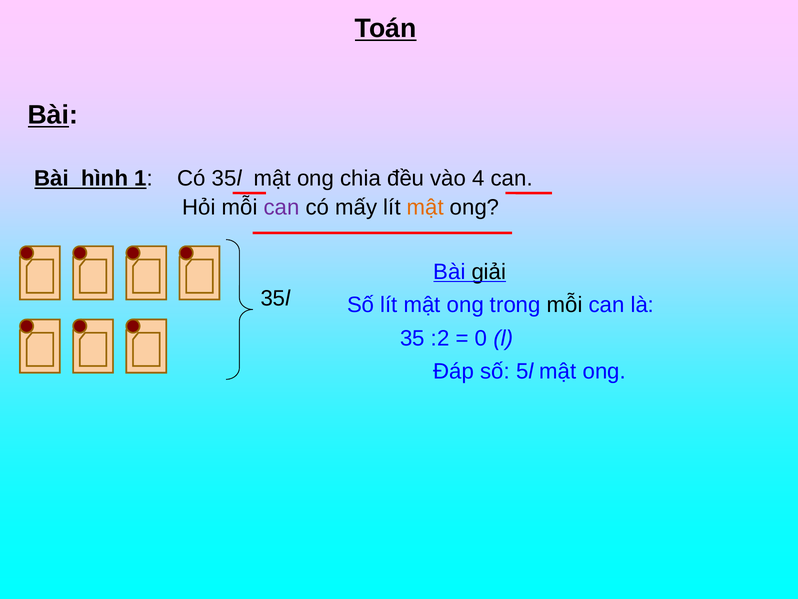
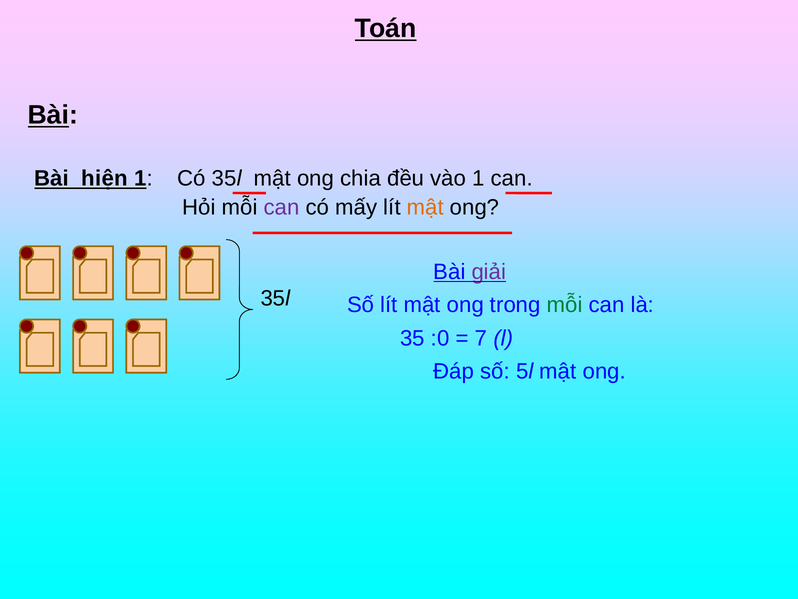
hình: hình -> hiện (105, 178)
vào 4: 4 -> 1 (478, 178)
giải colour: black -> purple (489, 271)
mỗi colour: black -> green (565, 305)
:2: :2 -> :0 (440, 338)
0: 0 -> 7 (481, 338)
